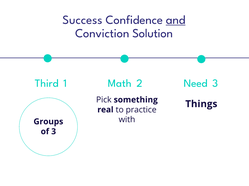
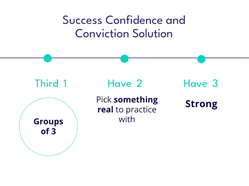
and underline: present -> none (176, 20)
1 Math: Math -> Have (120, 83)
2 Need: Need -> Have (195, 83)
Things: Things -> Strong (201, 104)
